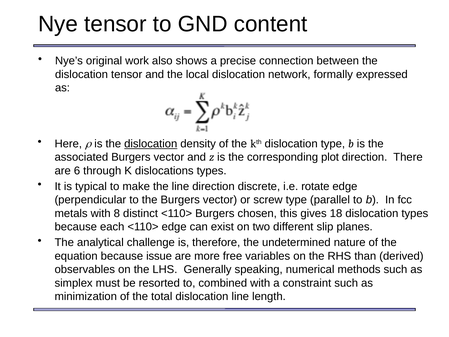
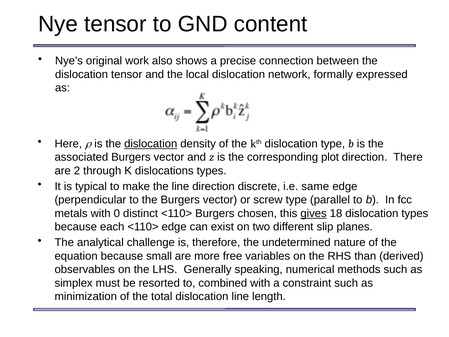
6: 6 -> 2 (77, 171)
rotate: rotate -> same (315, 186)
8: 8 -> 0 (117, 213)
gives underline: none -> present (314, 213)
issue: issue -> small (159, 256)
